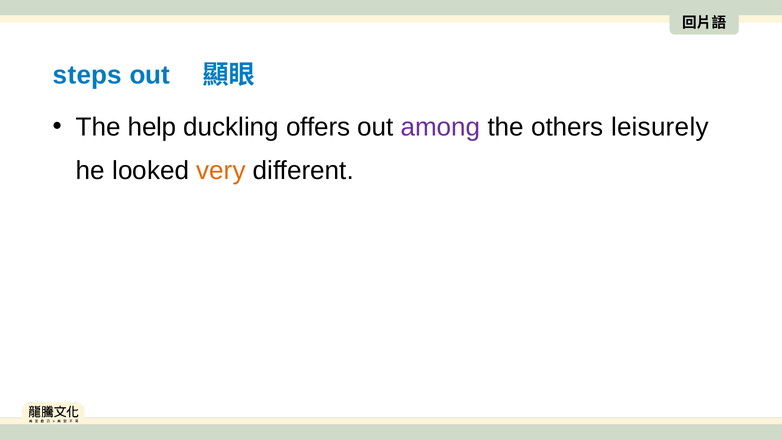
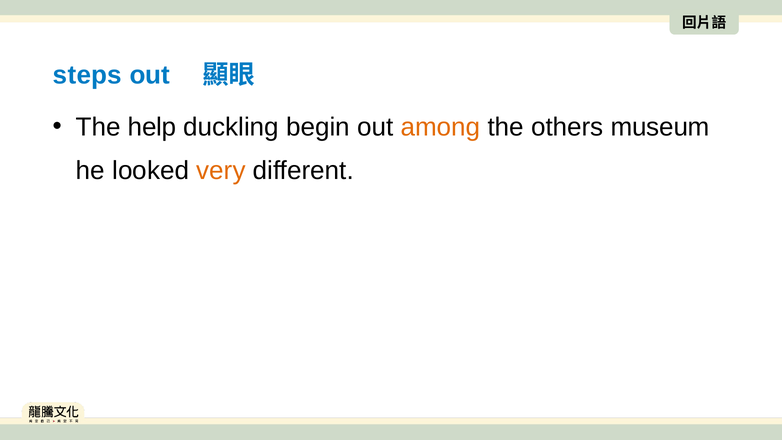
offers: offers -> begin (318, 127)
among colour: purple -> orange (440, 127)
leisurely: leisurely -> museum (660, 127)
